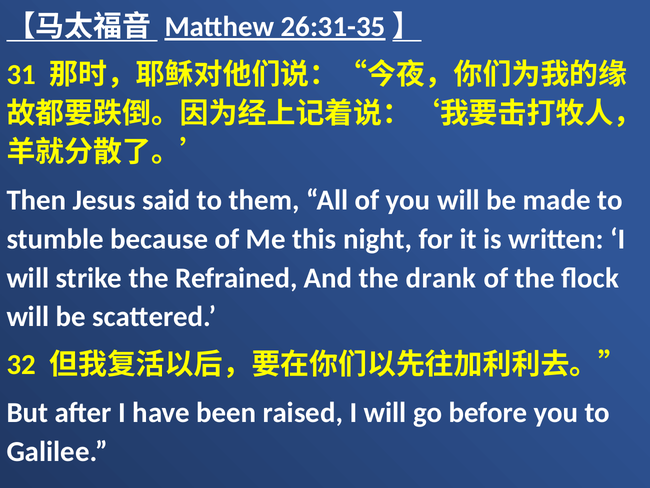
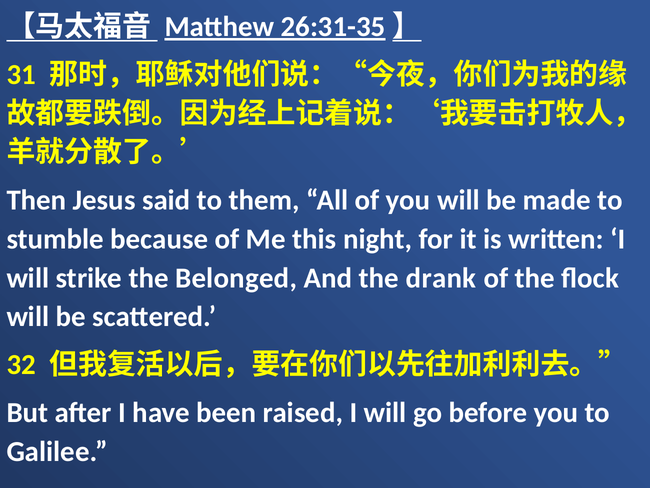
Refrained: Refrained -> Belonged (236, 278)
